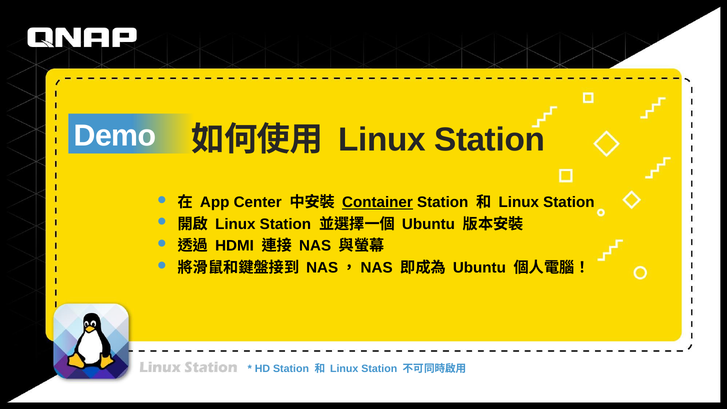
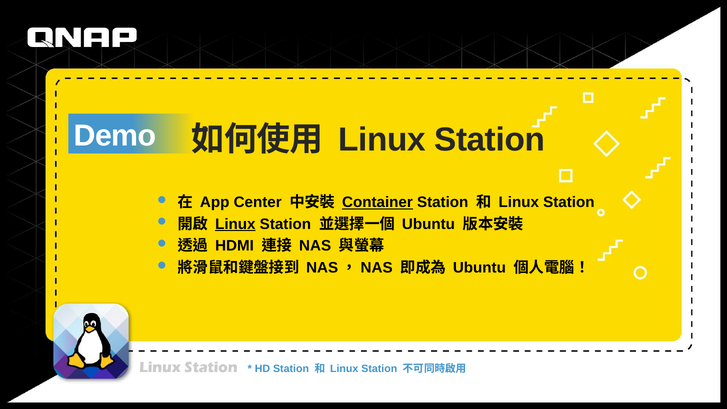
Linux underline: none -> present (235, 224)
